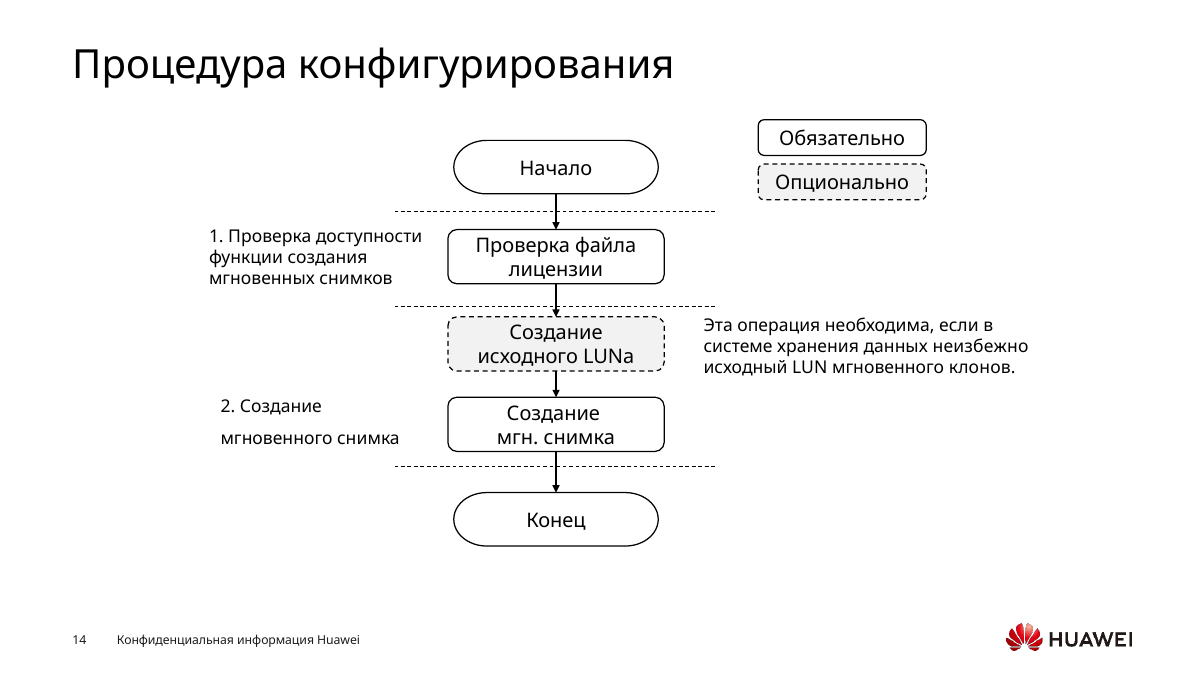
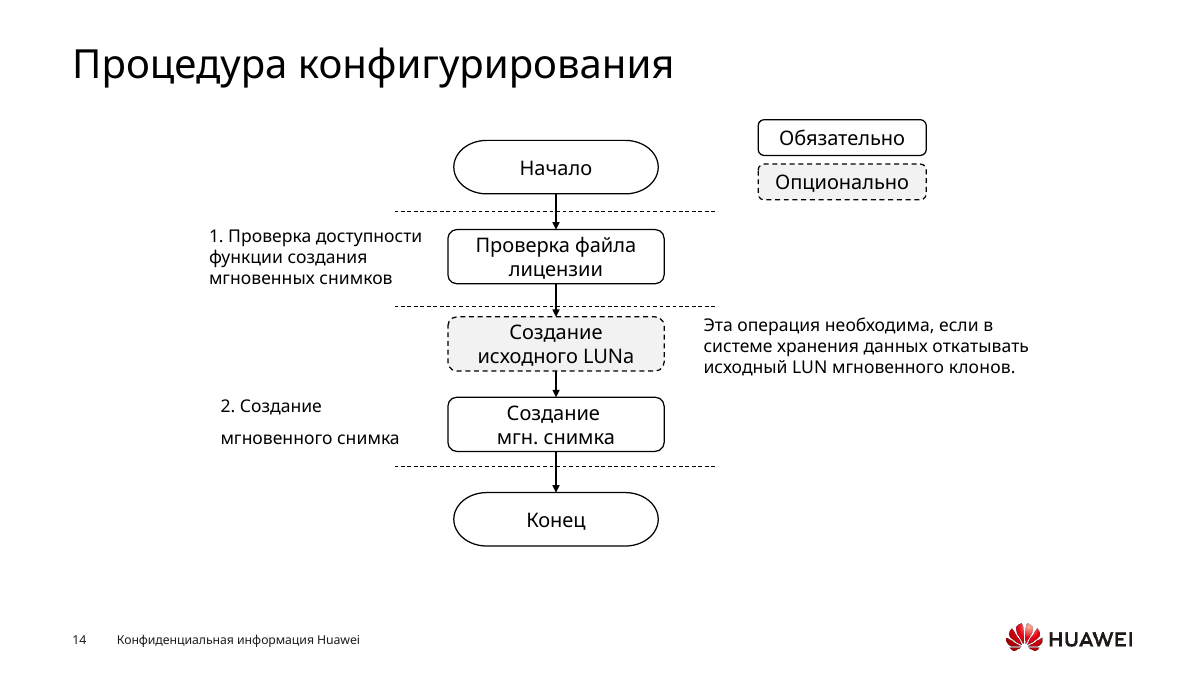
неизбежно: неизбежно -> откатывать (981, 347)
